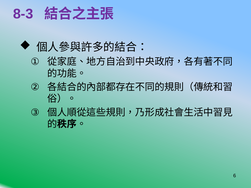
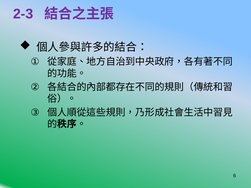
8-3: 8-3 -> 2-3 (23, 14)
